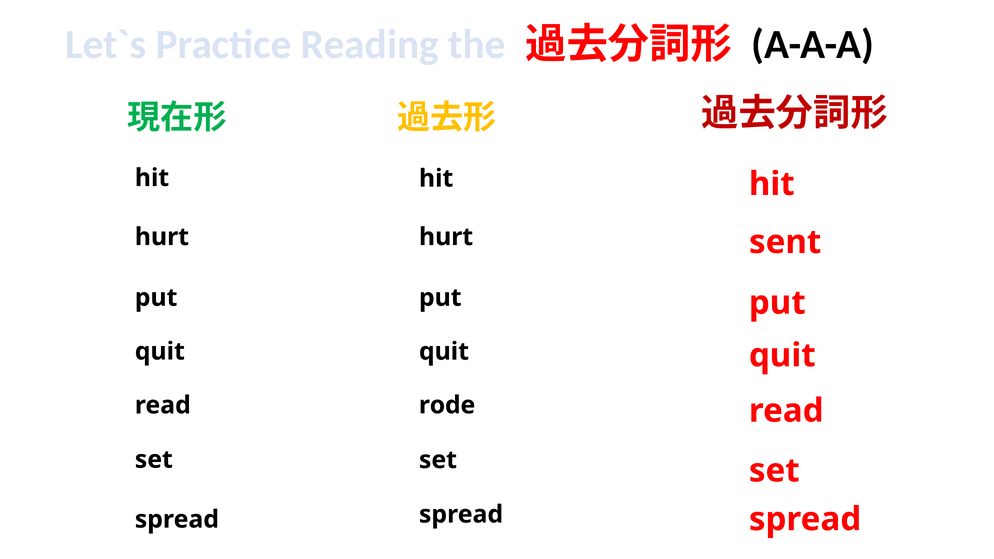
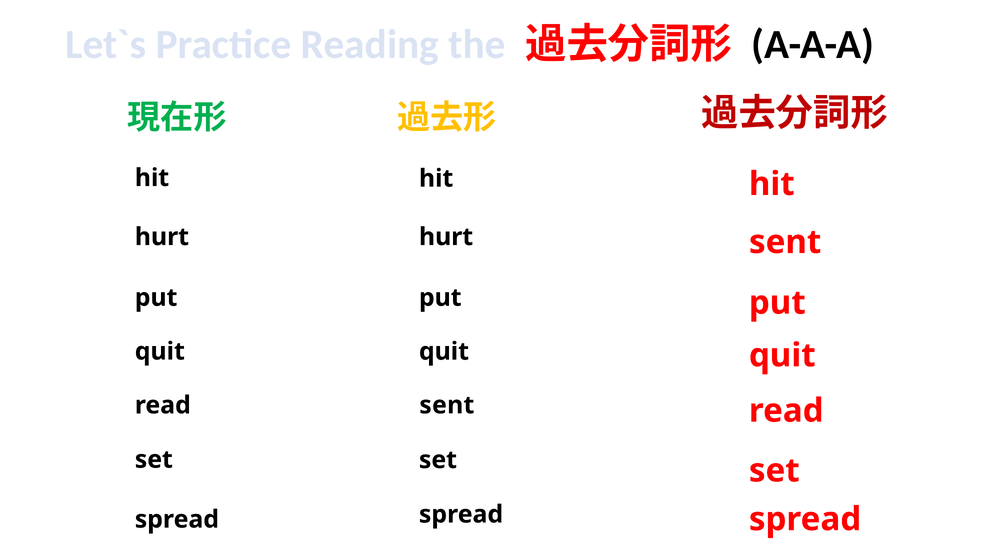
rode: rode -> sent (447, 405)
